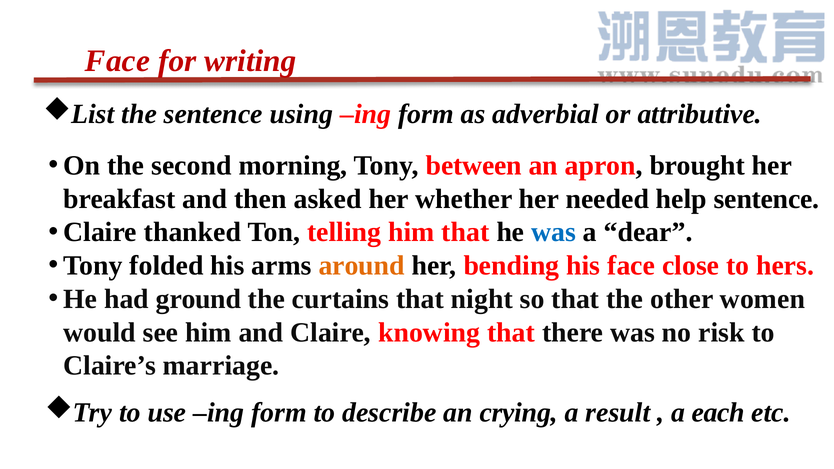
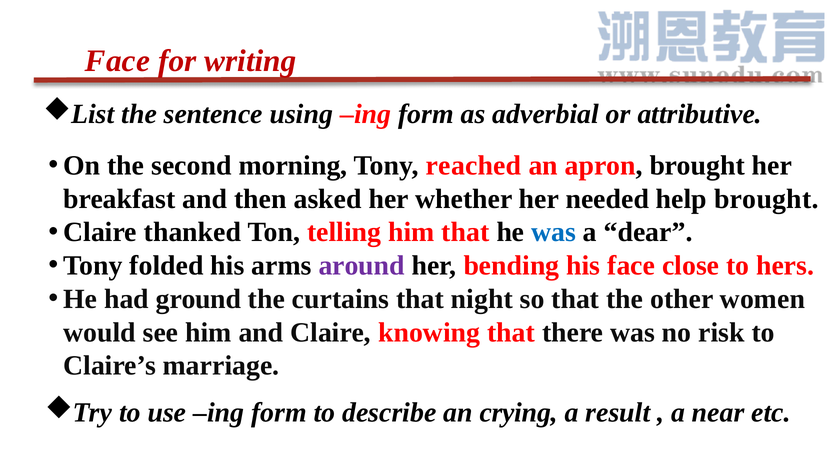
between: between -> reached (474, 166)
help sentence: sentence -> brought (766, 199)
around colour: orange -> purple (362, 266)
each: each -> near (718, 413)
